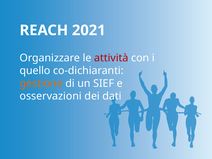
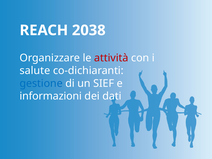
2021: 2021 -> 2038 (89, 30)
quello: quello -> salute (35, 71)
gestione colour: orange -> blue (41, 83)
osservazioni: osservazioni -> informazioni (51, 96)
